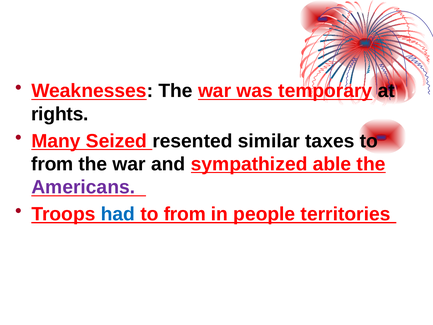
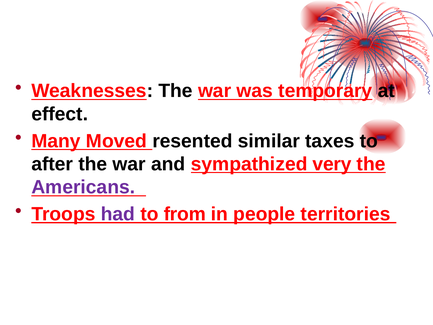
rights: rights -> effect (60, 114)
Seized: Seized -> Moved (116, 141)
from: from -> after (52, 164)
able: able -> very (332, 164)
had colour: blue -> purple (118, 214)
